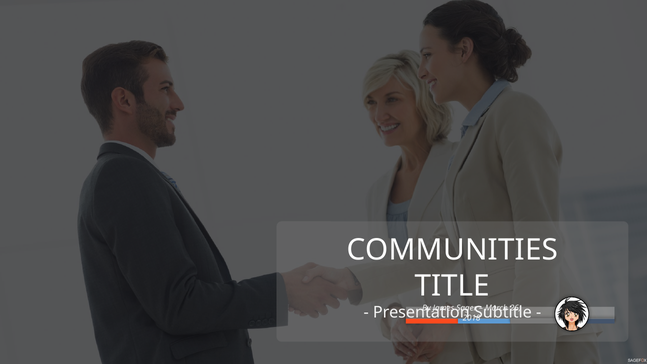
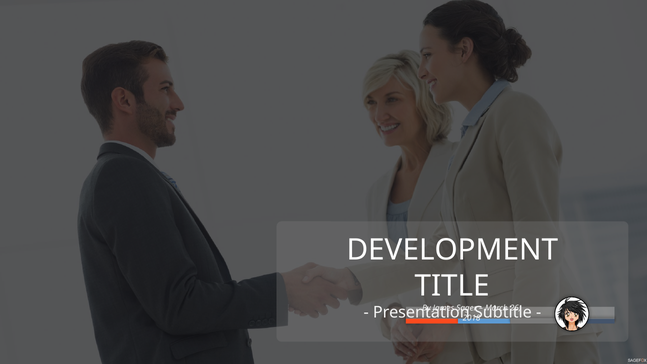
COMMUNITIES: COMMUNITIES -> DEVELOPMENT (452, 250)
